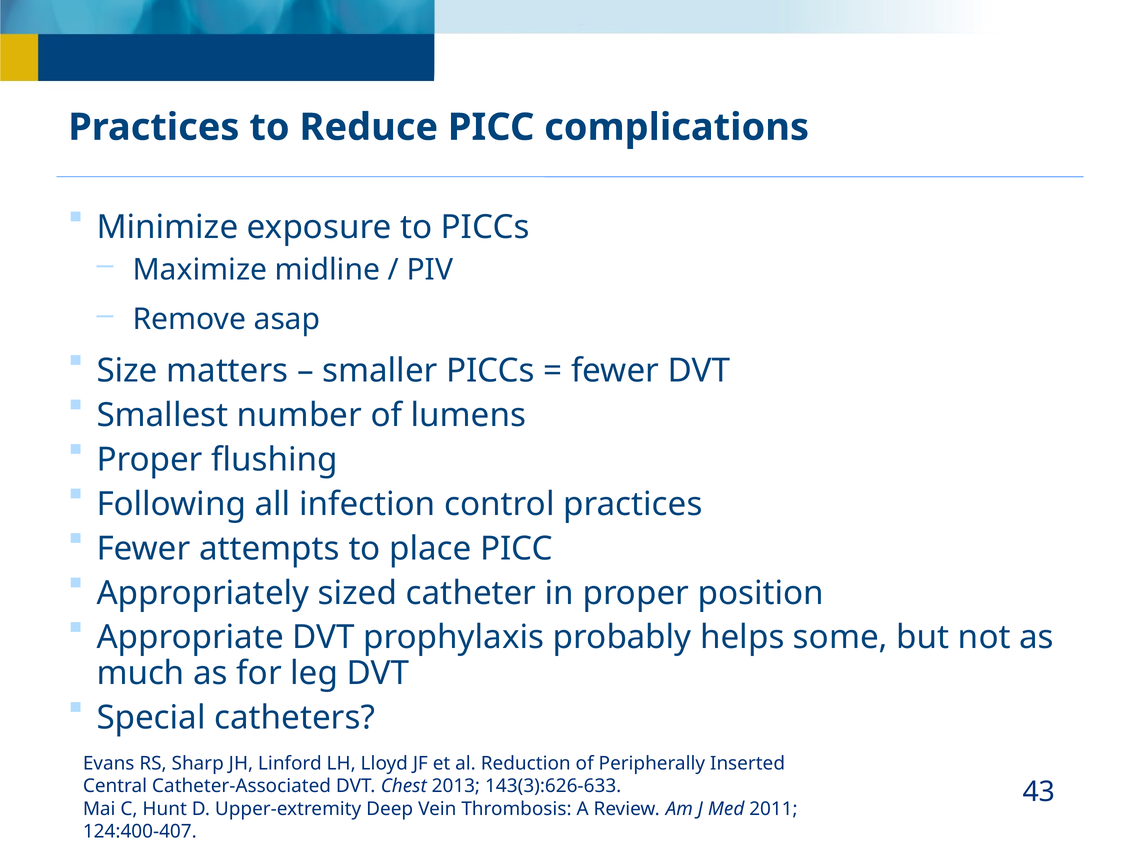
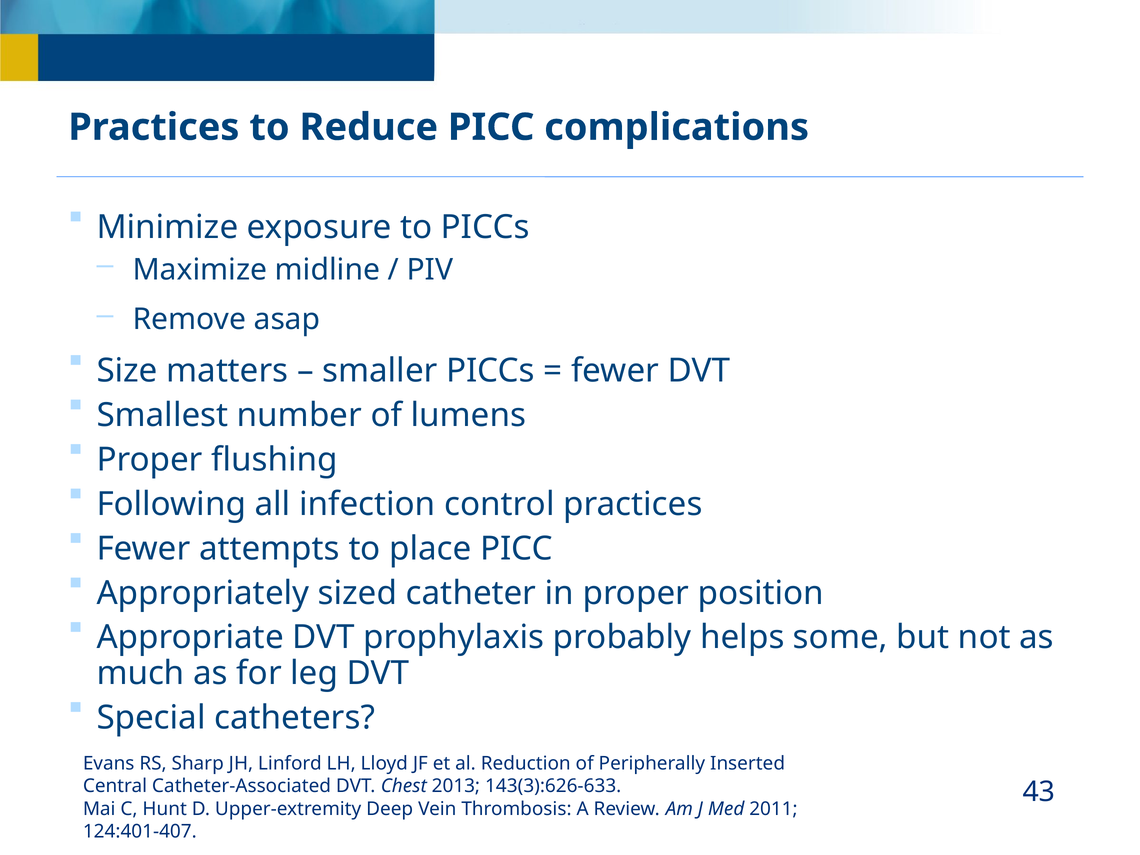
124:400-407: 124:400-407 -> 124:401-407 (140, 832)
